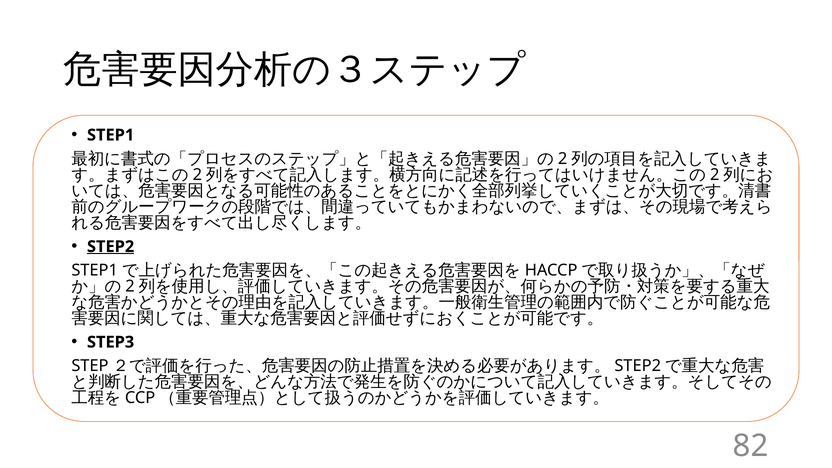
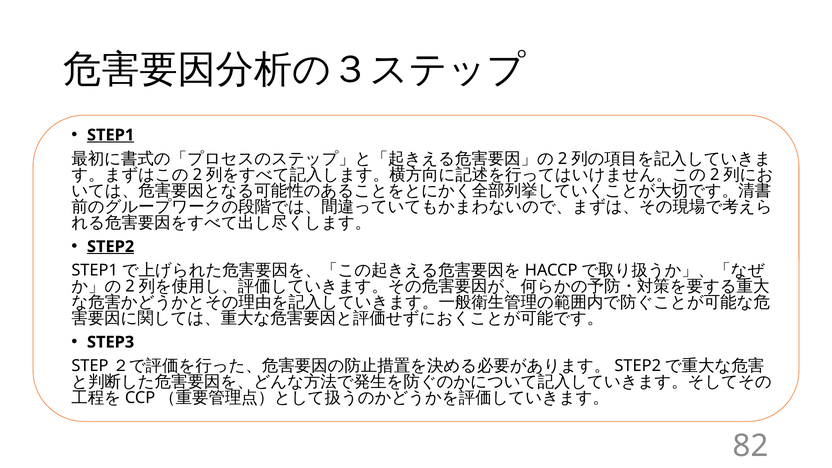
STEP1 underline: none -> present (111, 135)
